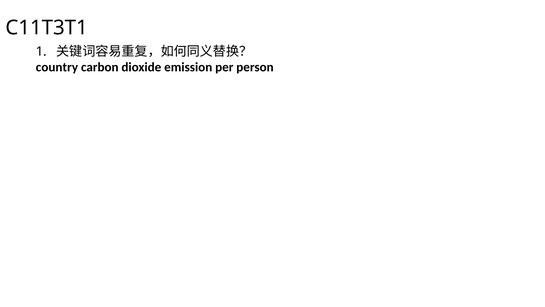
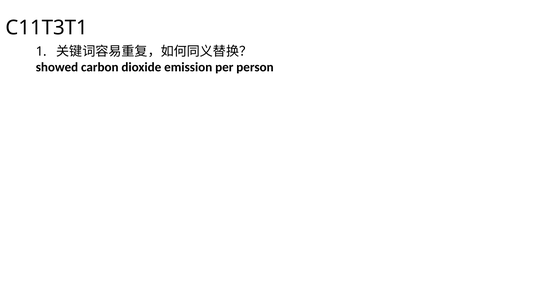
country: country -> showed (57, 67)
